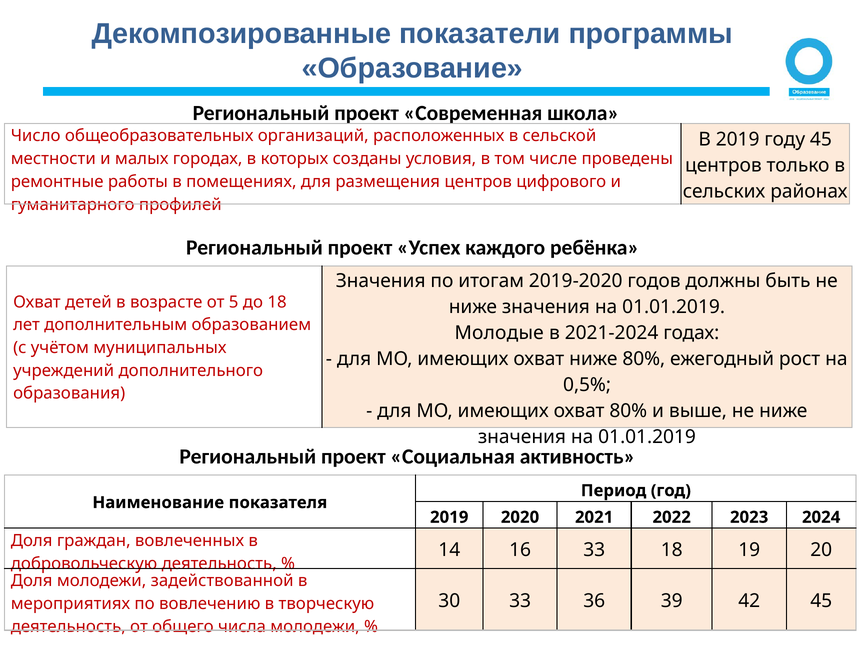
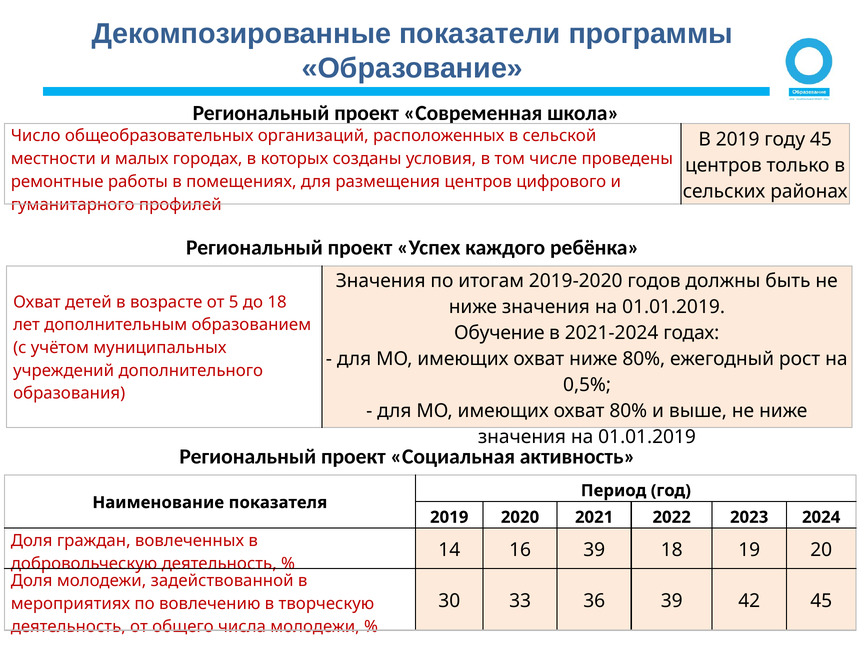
Молодые: Молодые -> Обучение (499, 333)
16 33: 33 -> 39 (594, 550)
